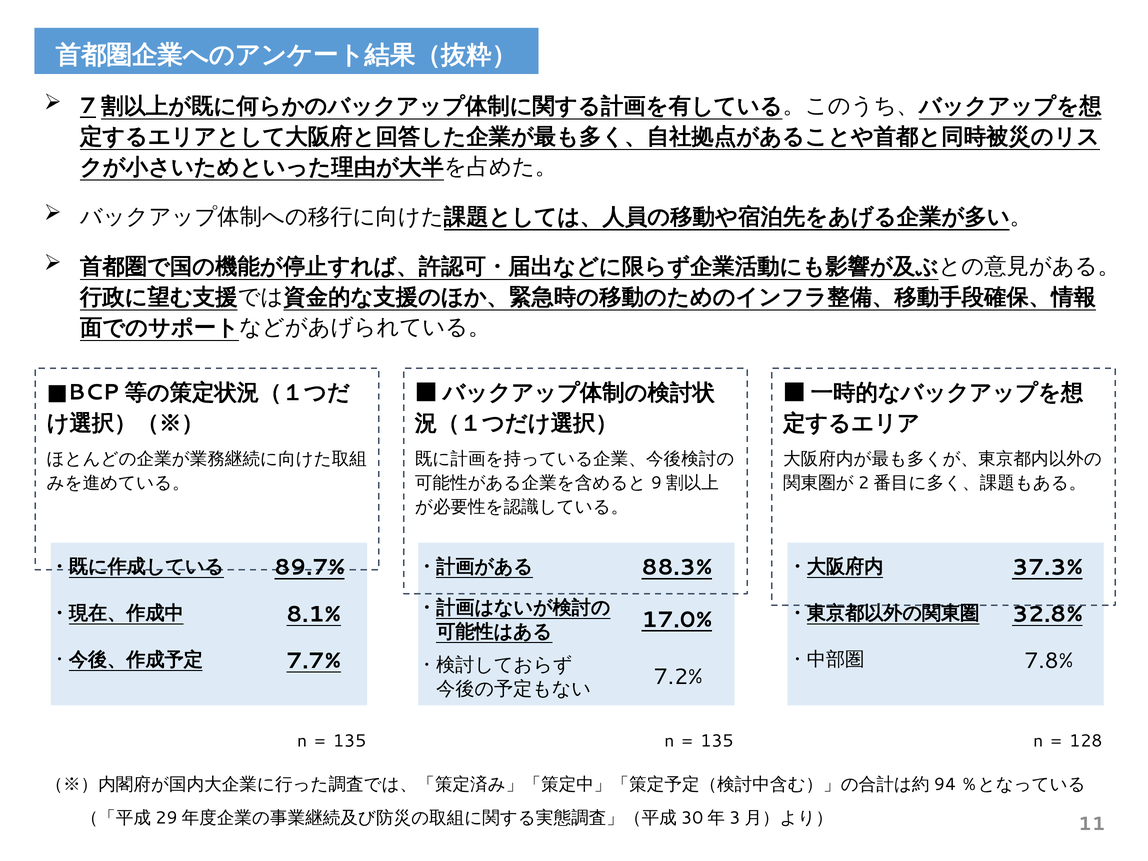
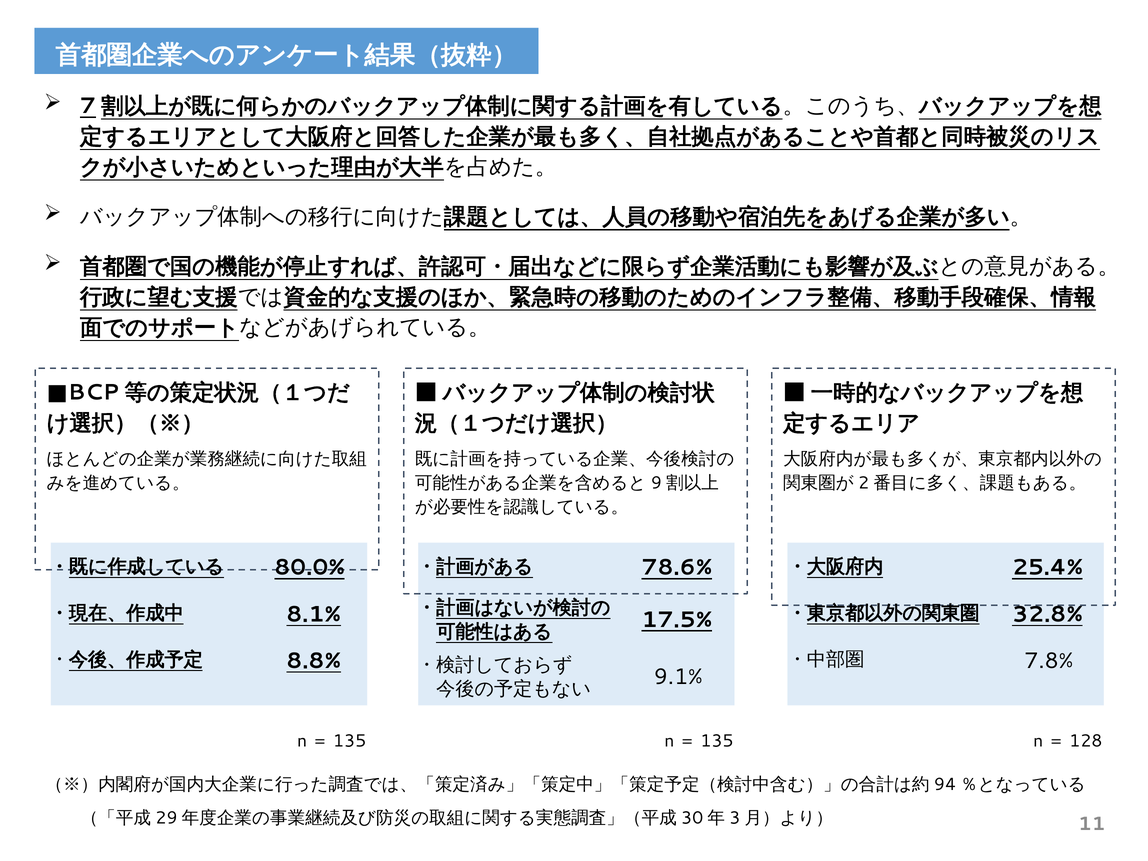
89.7%: 89.7% -> 80.0% (309, 568)
88.3%: 88.3% -> 78.6% (677, 568)
37.3%: 37.3% -> 25.4% (1047, 568)
17.0%: 17.0% -> 17.5% (677, 620)
7.7%: 7.7% -> 8.8% (313, 661)
7.2%: 7.2% -> 9.1% (678, 677)
